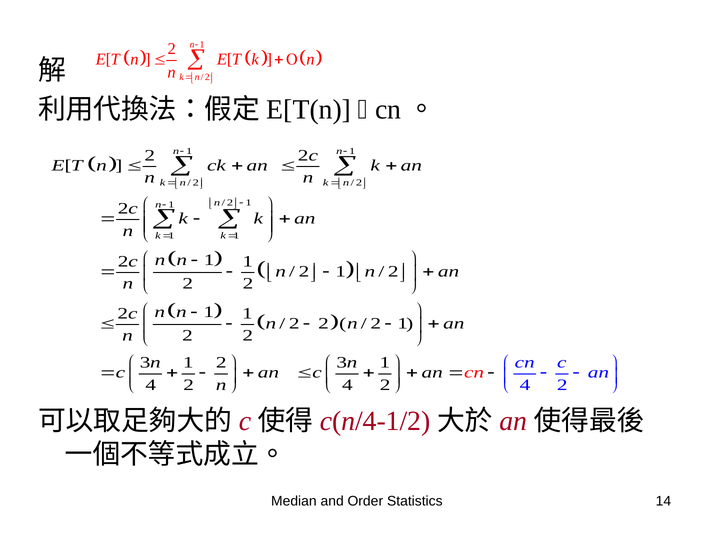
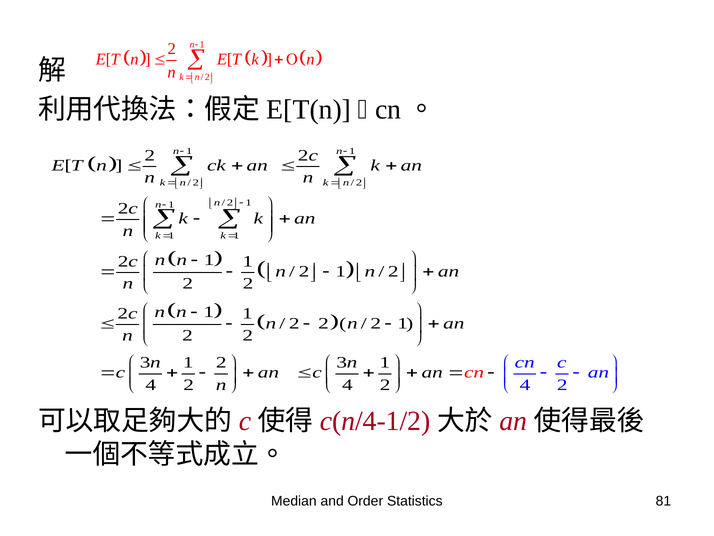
14: 14 -> 81 (663, 501)
